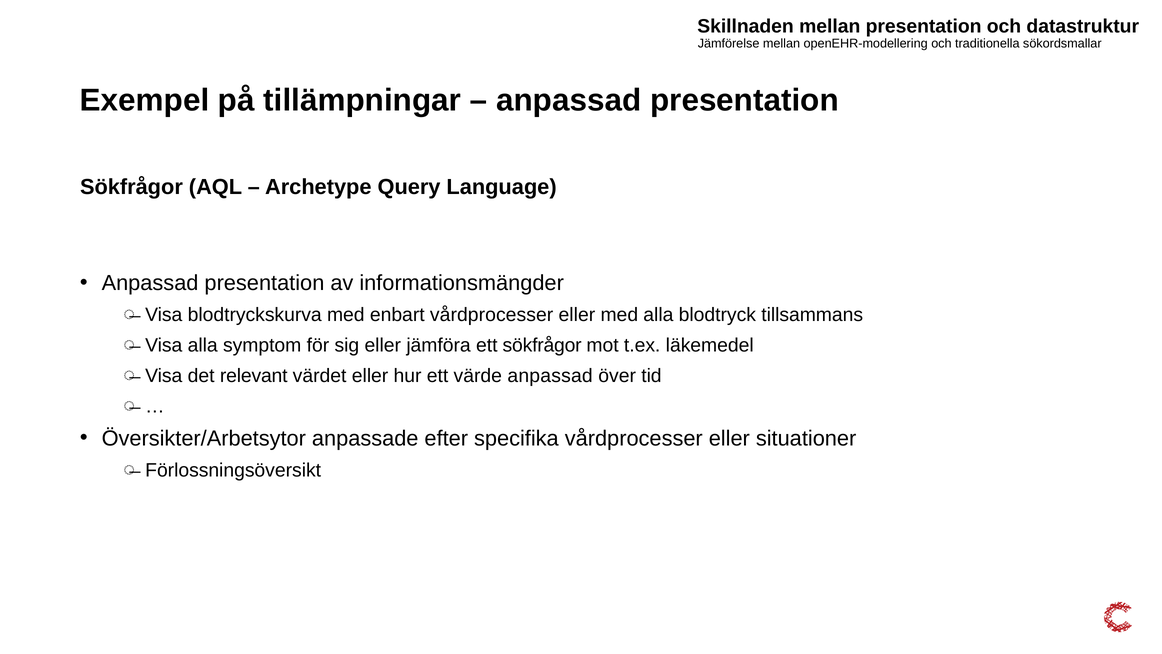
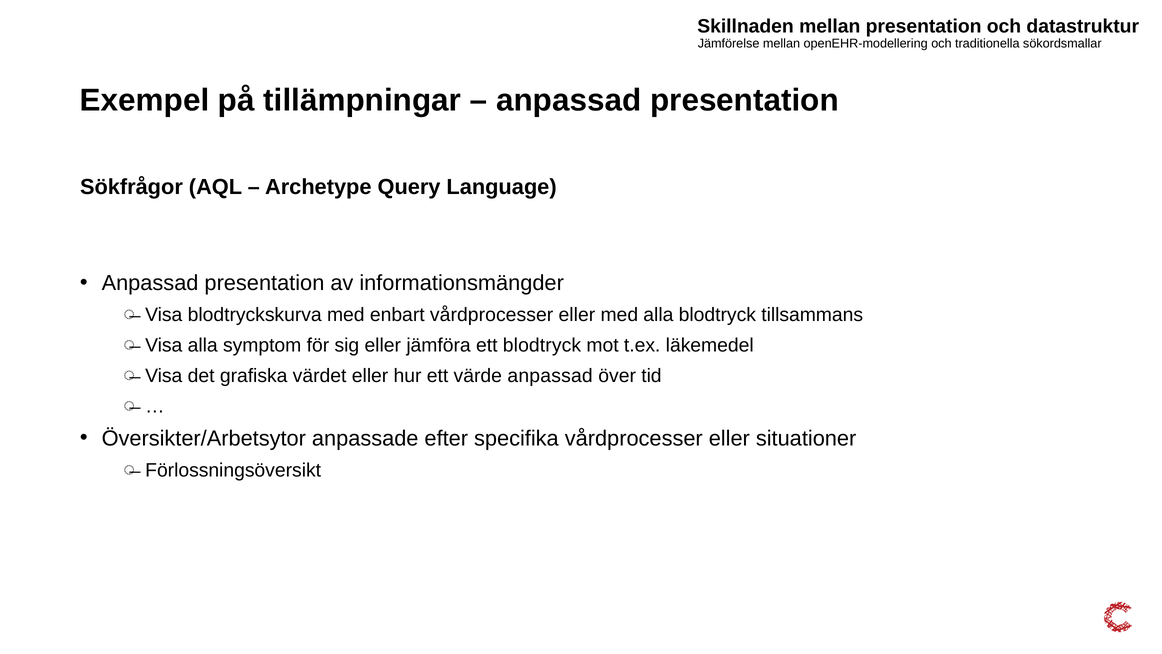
ett sökfrågor: sökfrågor -> blodtryck (542, 345)
relevant: relevant -> grafiska (254, 376)
